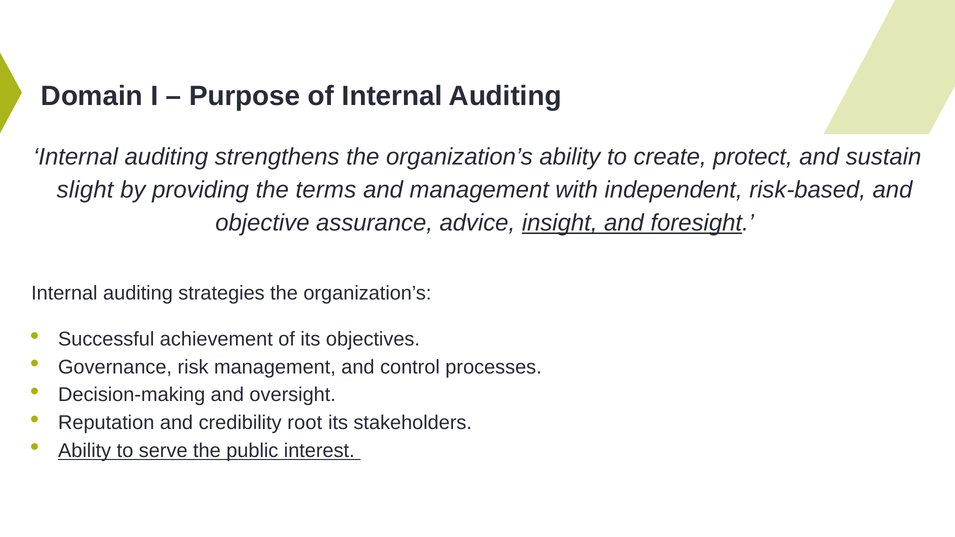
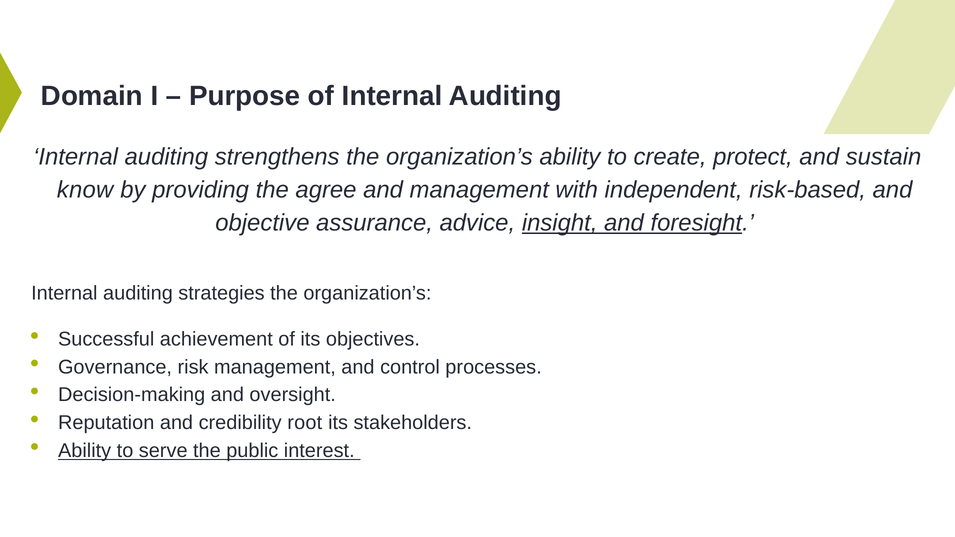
slight: slight -> know (85, 190)
terms: terms -> agree (326, 190)
